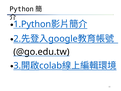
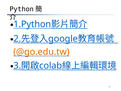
@go.edu.tw colour: black -> orange (41, 52)
